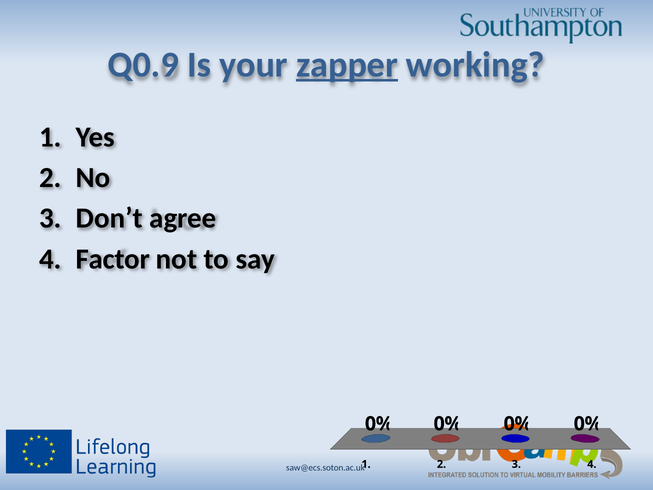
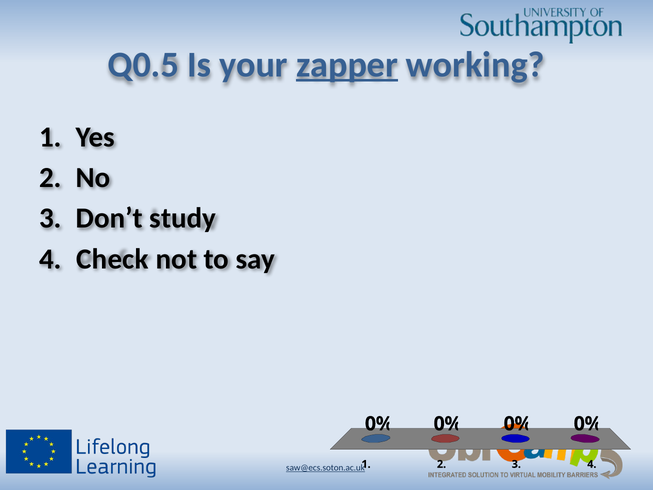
Q0.9: Q0.9 -> Q0.5 (143, 65)
agree: agree -> study (183, 218)
Factor: Factor -> Check (112, 259)
saw@ecs.soton.ac.uk underline: none -> present (325, 468)
